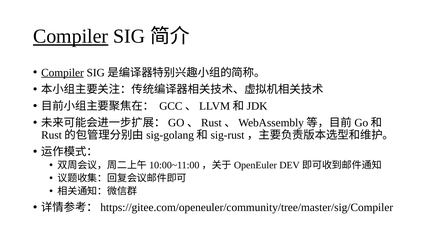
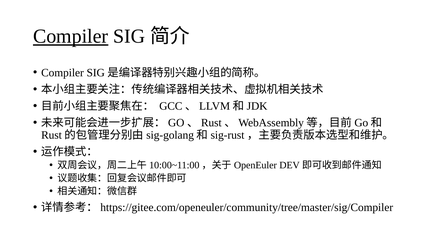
Compiler underline: present -> none (63, 73)
